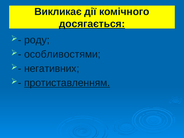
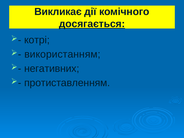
роду: роду -> котрі (37, 40)
особливостями: особливостями -> використанням (62, 54)
протиставленням underline: present -> none (67, 83)
